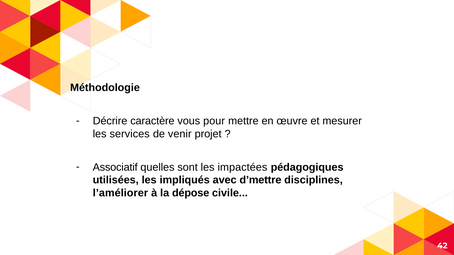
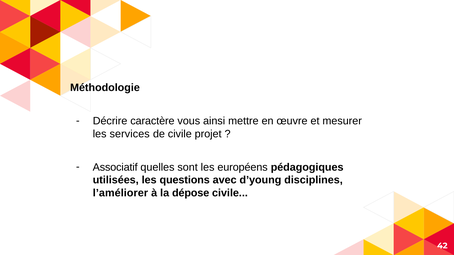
pour: pour -> ainsi (214, 121)
de venir: venir -> civile (180, 134)
impactées: impactées -> européens (243, 167)
impliqués: impliqués -> questions (185, 180)
d’mettre: d’mettre -> d’young (260, 180)
